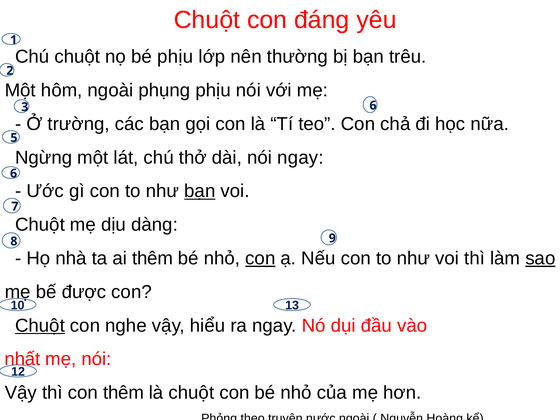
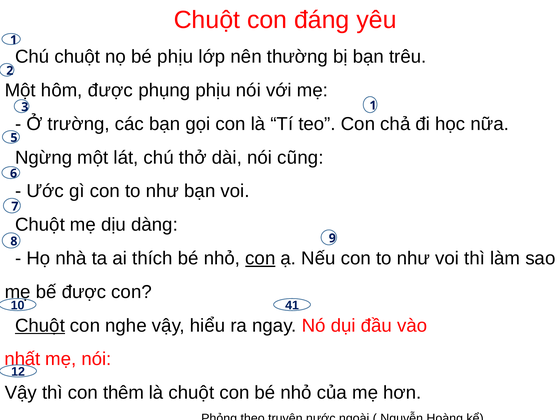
hôm ngoài: ngoài -> được (110, 90)
3 6: 6 -> 1 (373, 105)
nói ngay: ngay -> cũng (300, 158)
bạn underline: present -> none (200, 191)
ai thêm: thêm -> thích (152, 258)
sao underline: present -> none (540, 258)
13: 13 -> 41 (292, 305)
